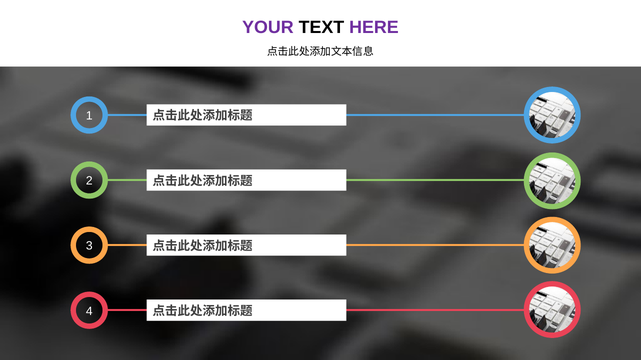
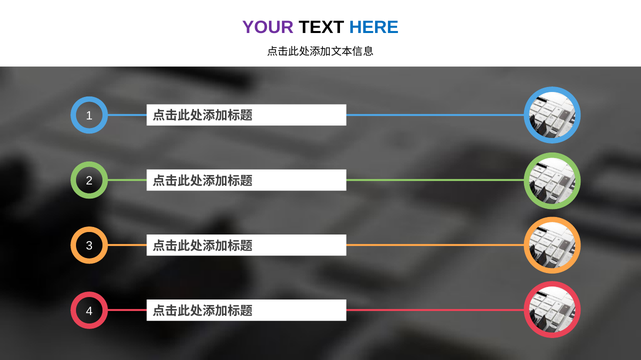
HERE colour: purple -> blue (374, 28)
